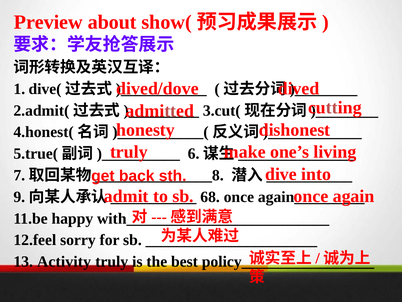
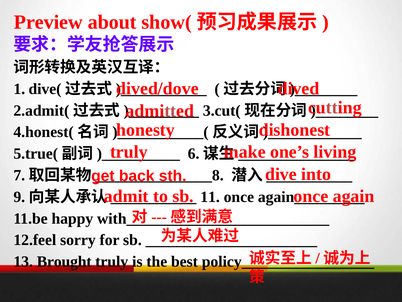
68: 68 -> 11 (210, 197)
Activity: Activity -> Brought (64, 261)
